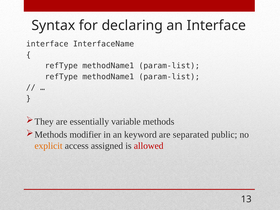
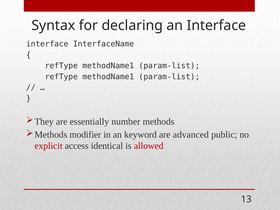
variable: variable -> number (126, 122)
separated: separated -> advanced (191, 135)
explicit colour: orange -> red (49, 146)
assigned: assigned -> identical (107, 146)
